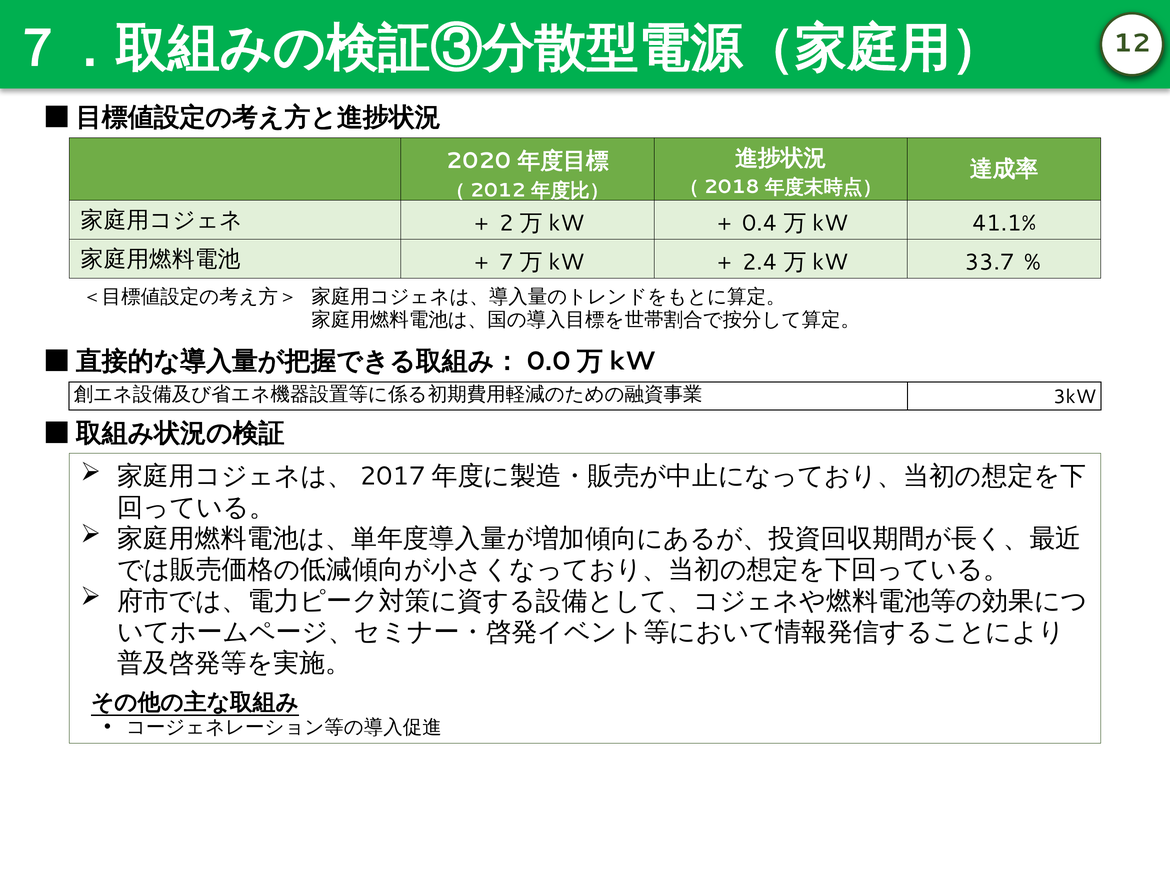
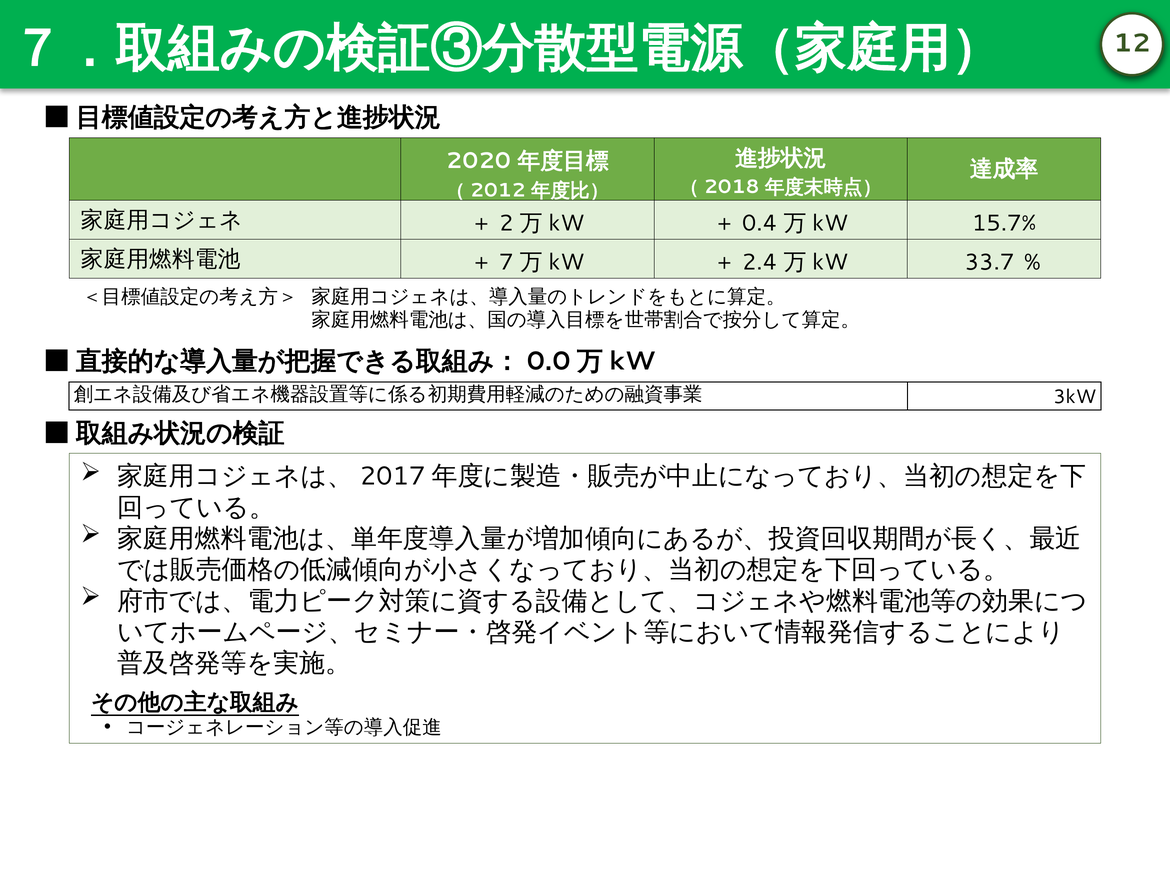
41.1%: 41.1% -> 15.7% (1004, 223)
